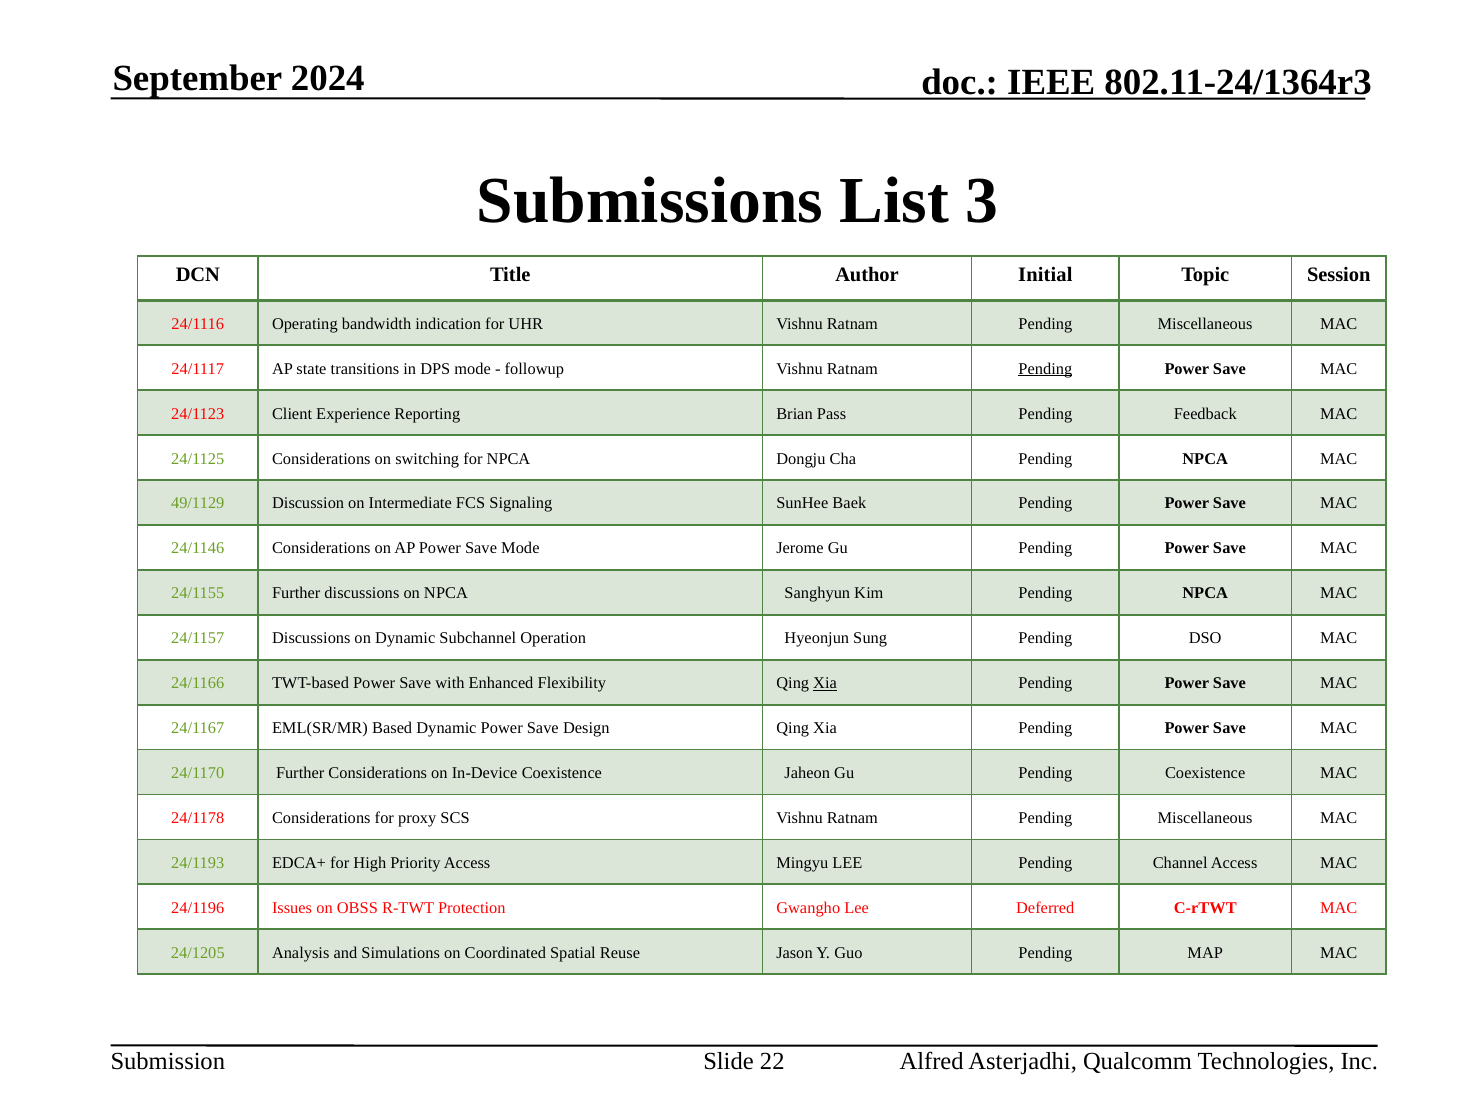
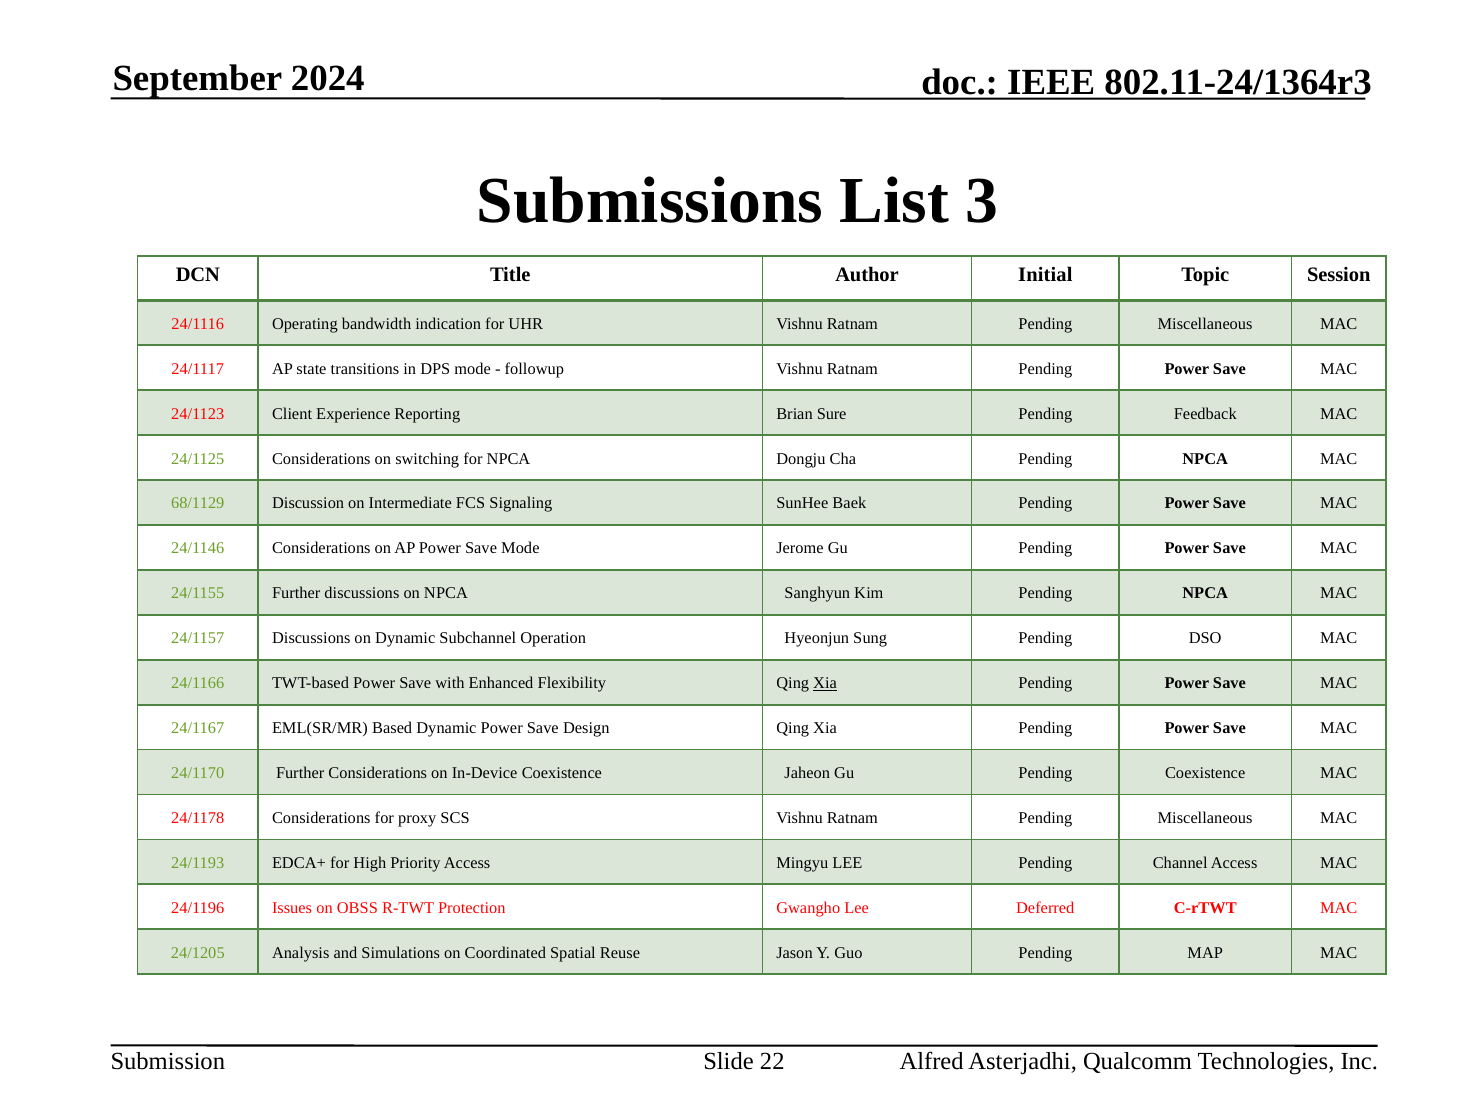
Pending underline: present -> none (1045, 369)
Pass: Pass -> Sure (832, 414)
49/1129: 49/1129 -> 68/1129 (198, 504)
